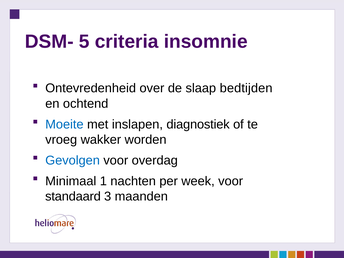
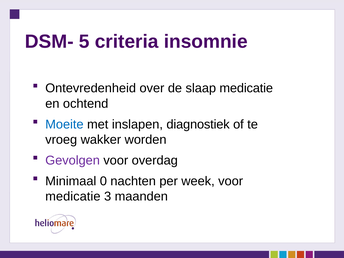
slaap bedtijden: bedtijden -> medicatie (246, 88)
Gevolgen colour: blue -> purple (73, 160)
1: 1 -> 0 (103, 181)
standaard: standaard -> medicatie (73, 196)
